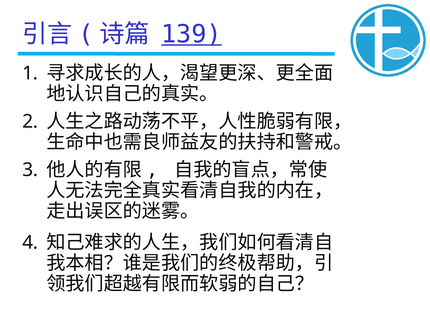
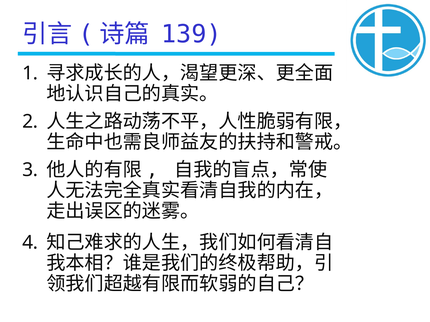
139 underline: present -> none (191, 34)
